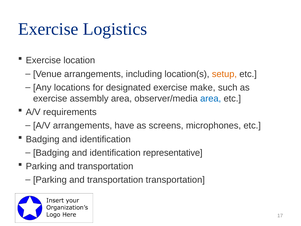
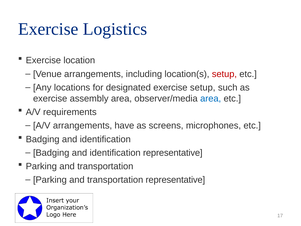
setup colour: orange -> red (224, 74)
exercise make: make -> setup (203, 87)
transportation transportation: transportation -> representative (175, 180)
